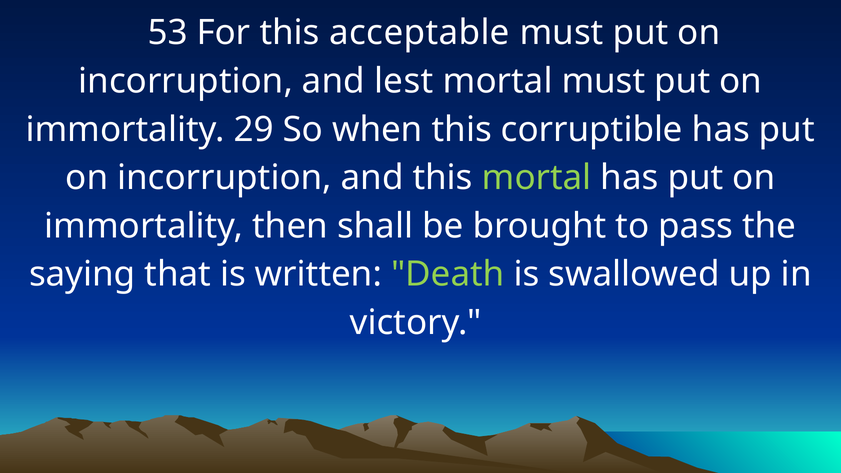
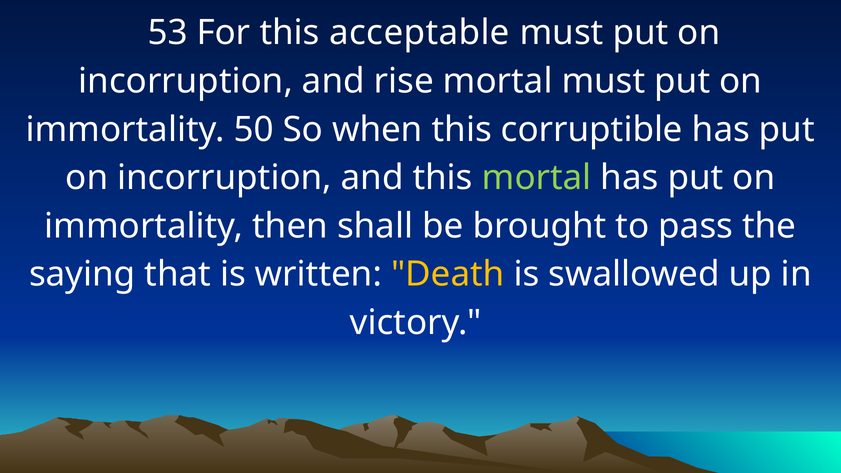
lest: lest -> rise (404, 81)
29: 29 -> 50 (254, 129)
Death colour: light green -> yellow (448, 274)
